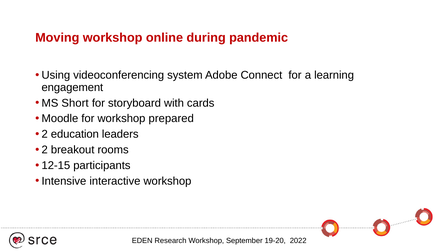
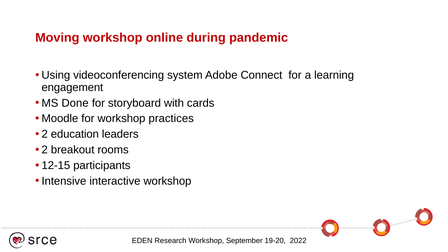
Short: Short -> Done (75, 103)
prepared: prepared -> practices (171, 119)
